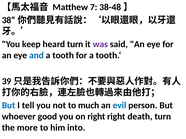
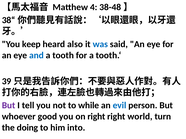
7: 7 -> 4 (94, 7)
heard turn: turn -> also (75, 44)
was colour: purple -> blue (100, 44)
But colour: blue -> purple (9, 106)
much: much -> while (89, 106)
death: death -> world (140, 117)
more: more -> doing (27, 128)
